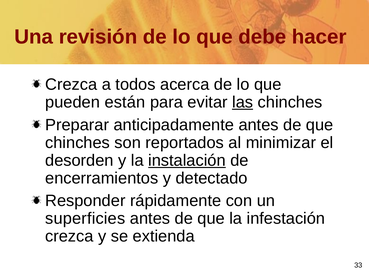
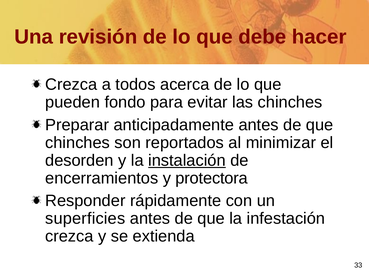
están: están -> fondo (125, 102)
las underline: present -> none (243, 102)
detectado: detectado -> protectora (212, 178)
